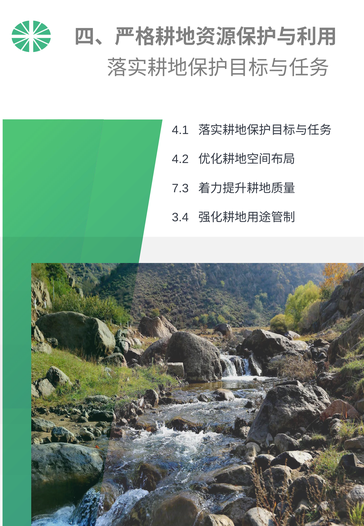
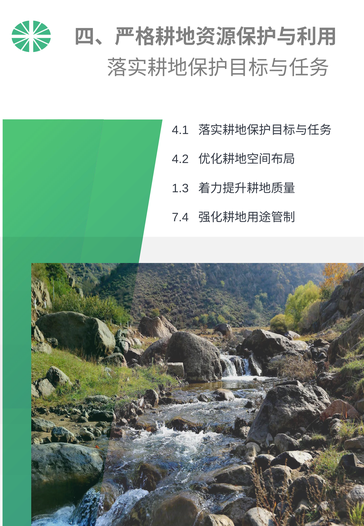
7.3: 7.3 -> 1.3 (180, 188)
3.4: 3.4 -> 7.4 (180, 217)
